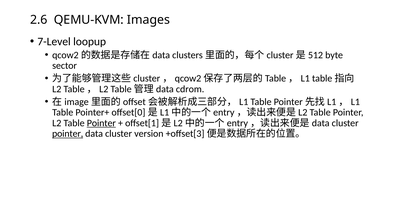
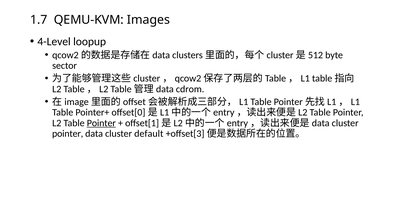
2.6: 2.6 -> 1.7 (39, 20)
7-Level: 7-Level -> 4-Level (54, 41)
pointer underline: present -> none (68, 134)
version: version -> default (149, 134)
